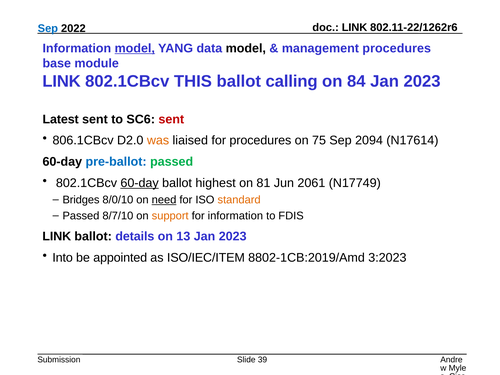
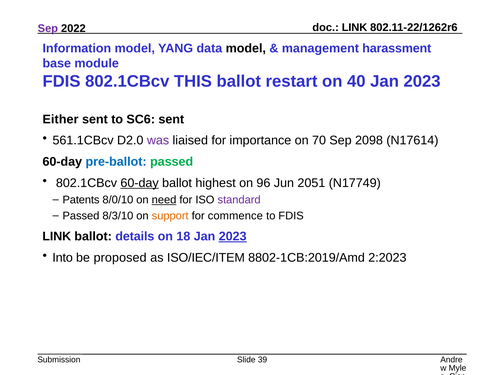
Sep colour: blue -> purple (48, 28)
model underline: present -> none (135, 48)
management procedures: procedures -> harassment (397, 48)
LINK: LINK -> FDIS (62, 81)
calling: calling -> restart (292, 81)
84: 84 -> 40 (356, 81)
Latest: Latest -> Either (61, 119)
sent colour: red -> black (171, 119)
806.1CBcv: 806.1CBcv -> 561.1CBcv (83, 140)
was colour: orange -> purple (158, 140)
for procedures: procedures -> importance (260, 140)
75: 75 -> 70 (319, 140)
2094: 2094 -> 2098 (369, 140)
81: 81 -> 96 (263, 183)
2061: 2061 -> 2051 (311, 183)
Bridges: Bridges -> Patents (81, 200)
standard colour: orange -> purple (239, 200)
8/7/10: 8/7/10 -> 8/3/10 (118, 216)
for information: information -> commence (235, 216)
13: 13 -> 18 (183, 236)
2023 underline: none -> present (233, 236)
appointed: appointed -> proposed (120, 258)
3:2023: 3:2023 -> 2:2023 (387, 258)
